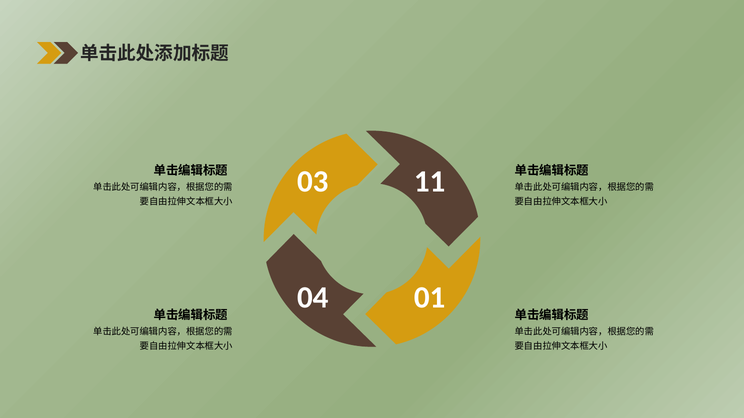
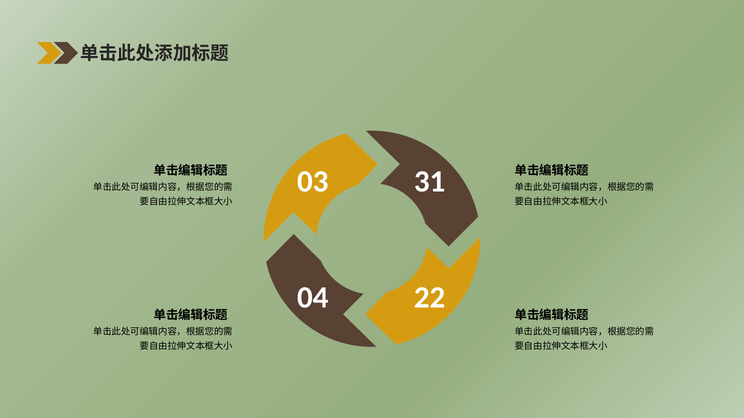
11: 11 -> 31 (430, 182)
01: 01 -> 22 (430, 298)
